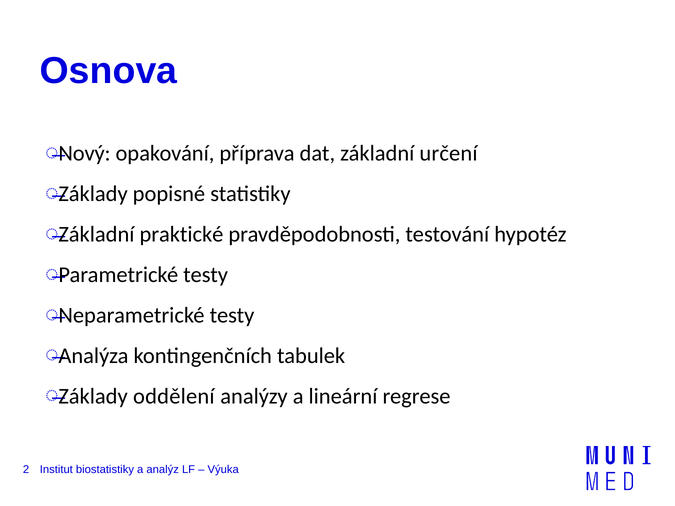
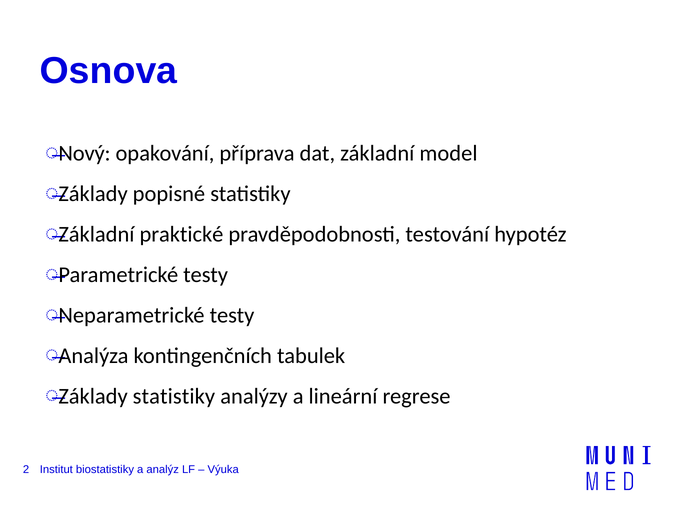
určení: určení -> model (449, 153)
Základy oddělení: oddělení -> statistiky (174, 396)
